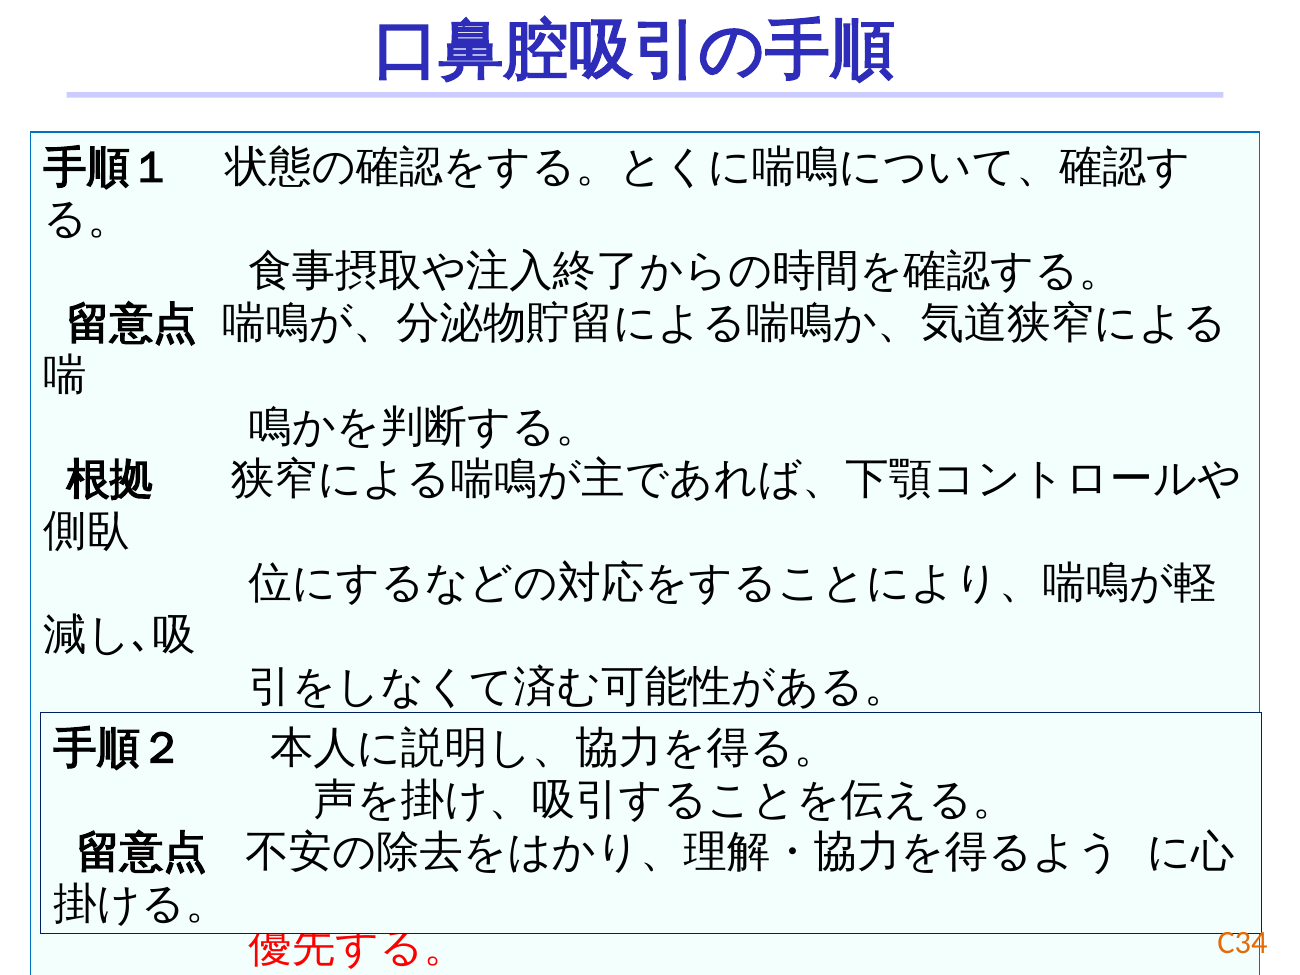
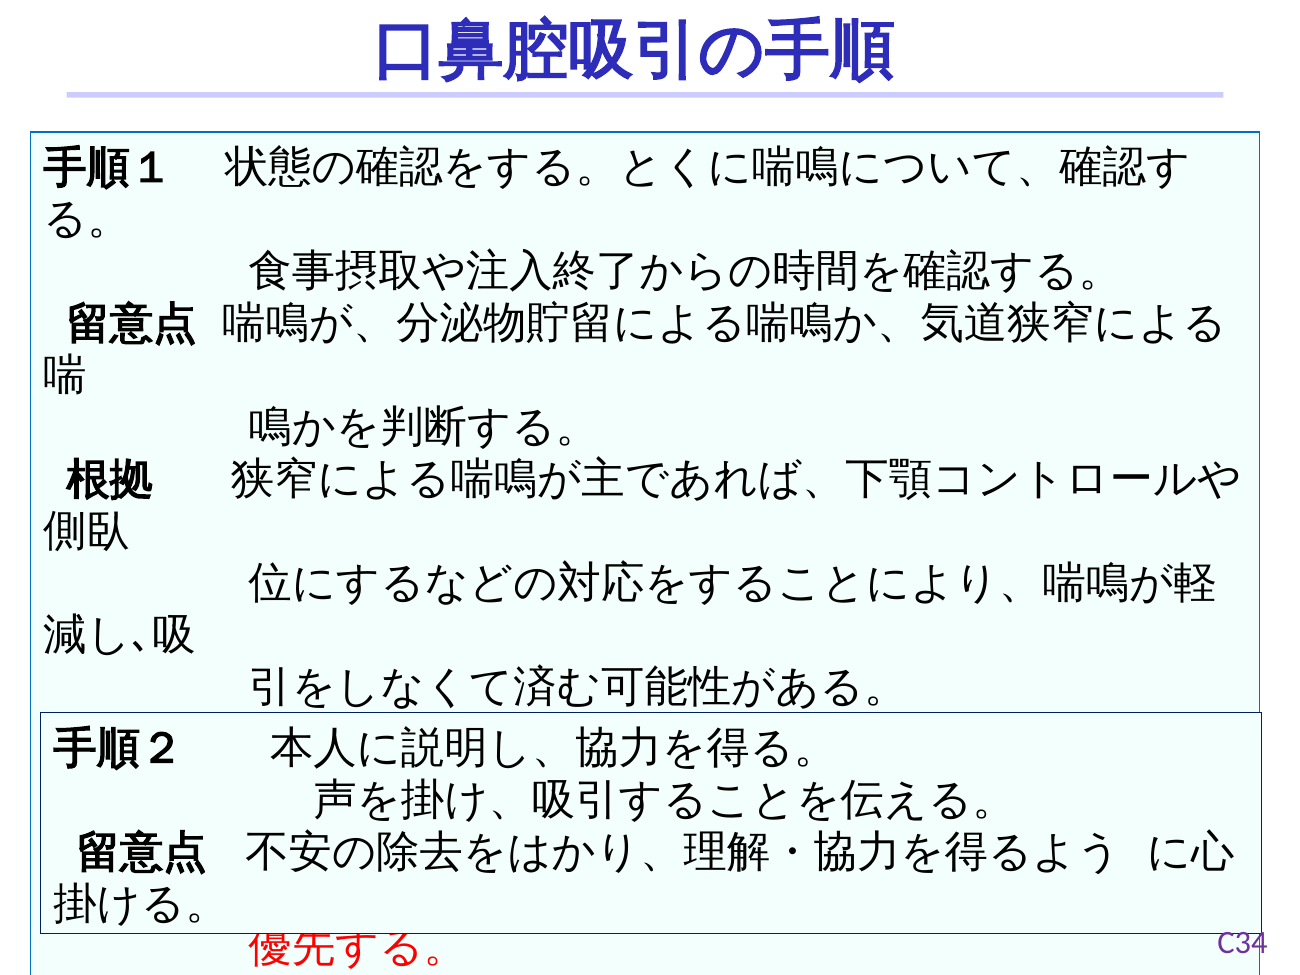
C34 colour: orange -> purple (1242, 943)
